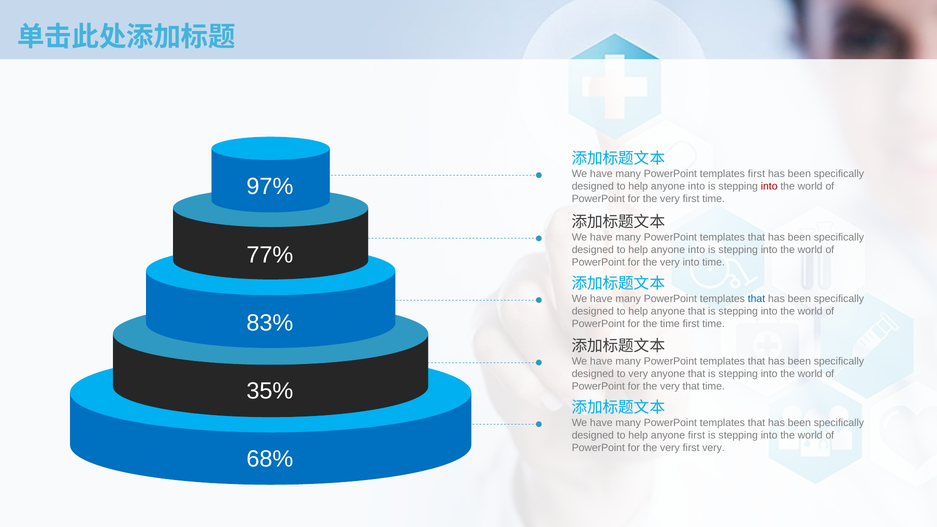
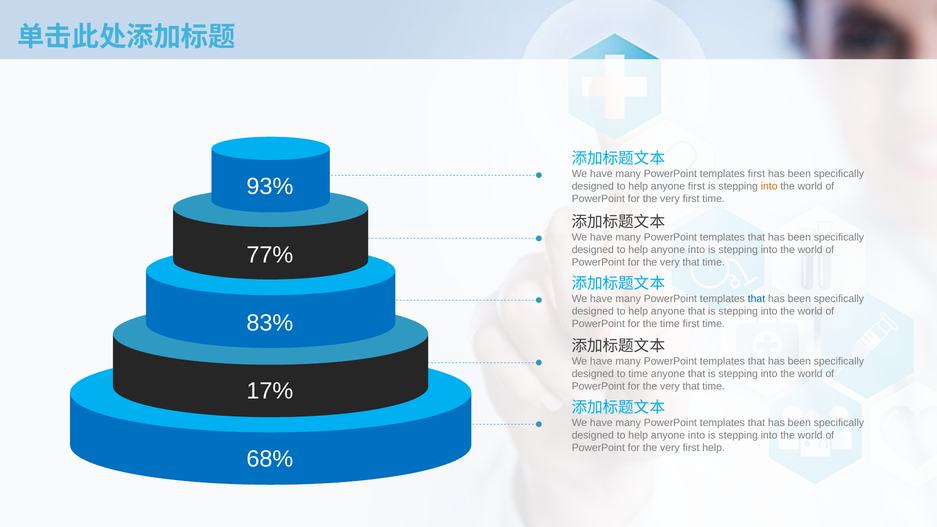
97%: 97% -> 93% (270, 186)
into: into -> first (697, 186)
into colour: red -> orange (769, 186)
into: into -> that (691, 262)
to very: very -> time (638, 374)
35%: 35% -> 17% (270, 391)
first: first -> into (697, 436)
first very: very -> help (714, 448)
